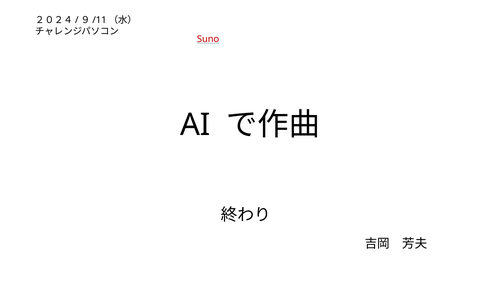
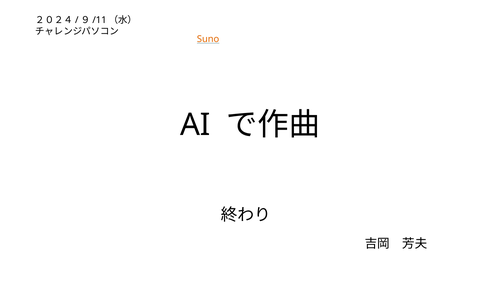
Suno colour: red -> orange (208, 39)
